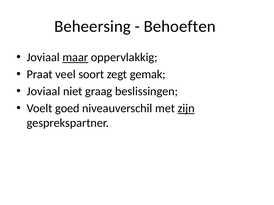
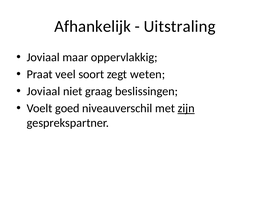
Beheersing: Beheersing -> Afhankelijk (93, 27)
Behoeften: Behoeften -> Uitstraling (180, 27)
maar underline: present -> none (75, 57)
gemak: gemak -> weten (148, 75)
